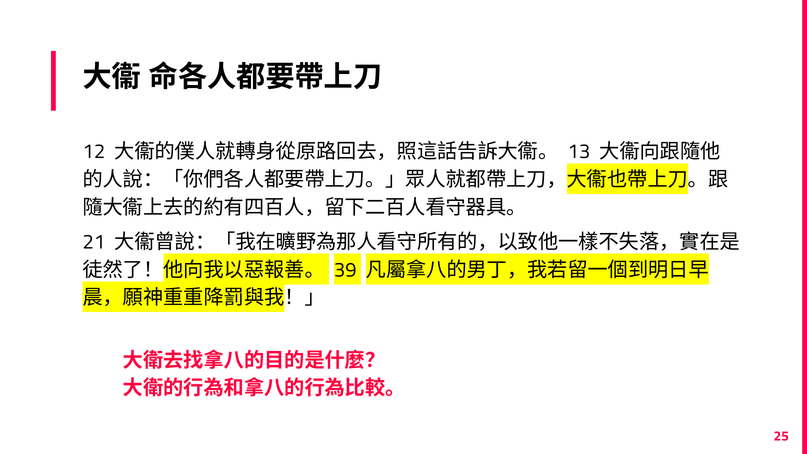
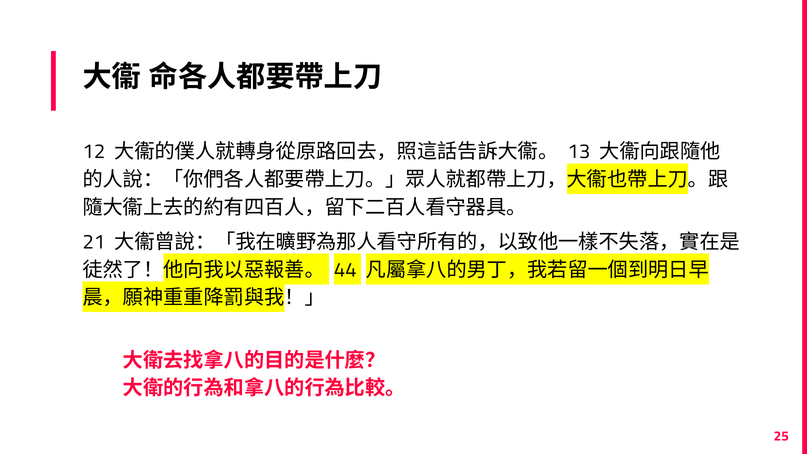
39: 39 -> 44 (345, 270)
